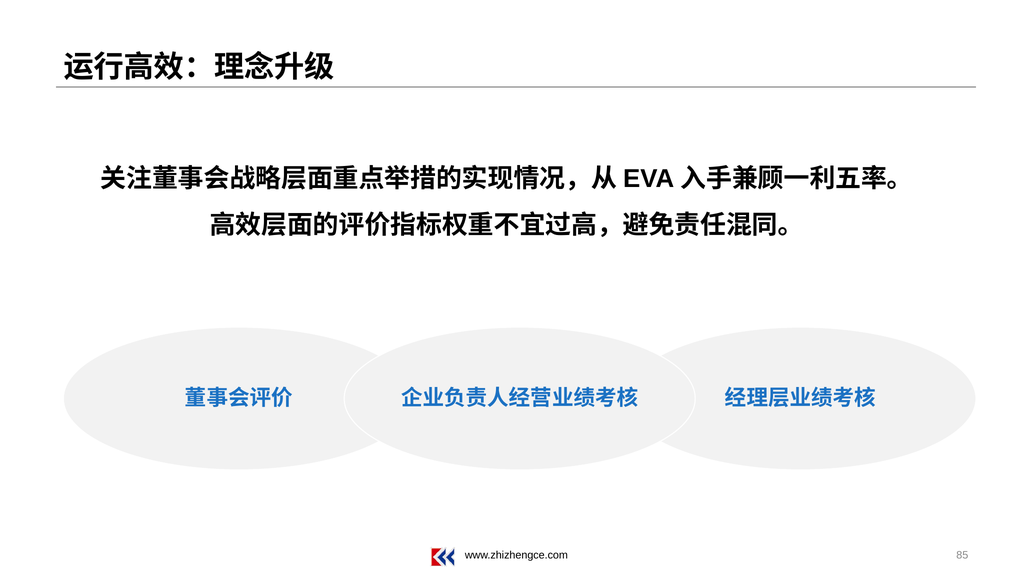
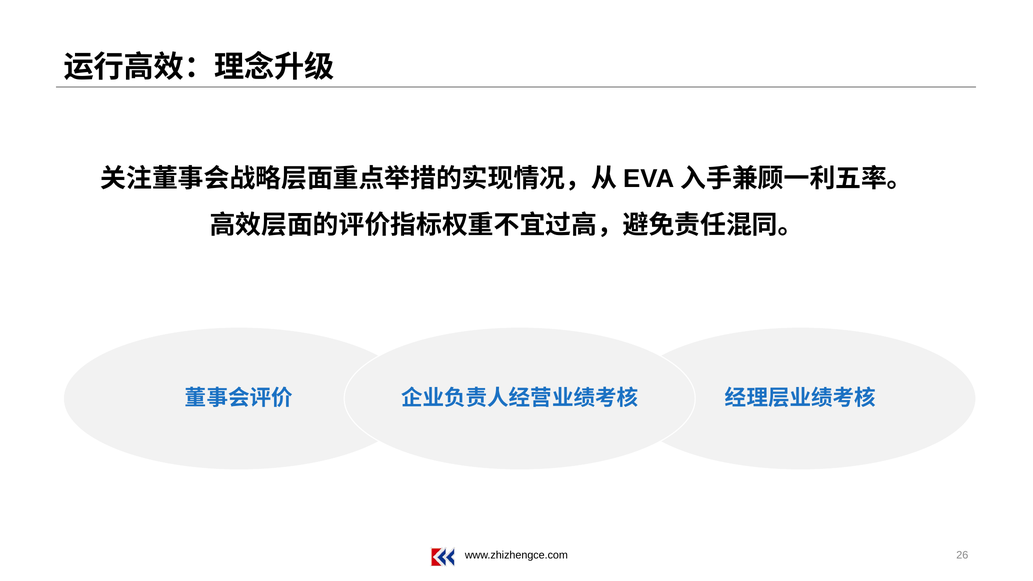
85: 85 -> 26 (962, 555)
